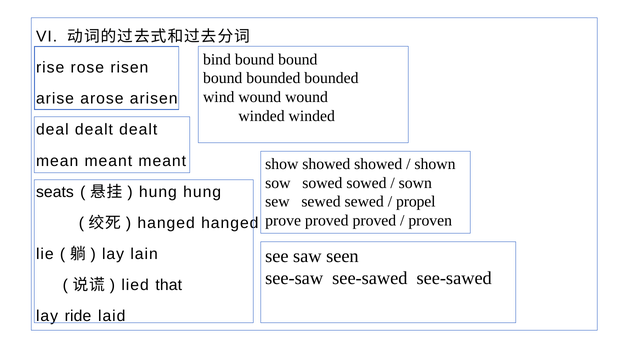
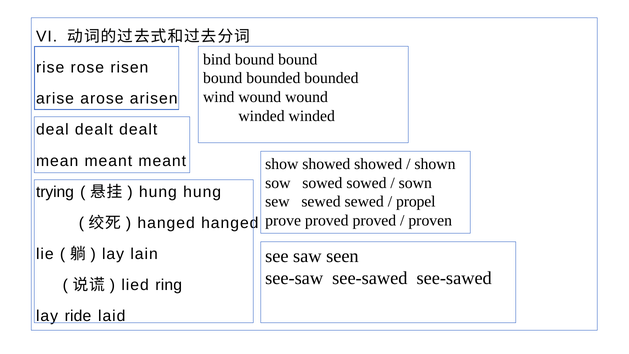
seats: seats -> trying (55, 192)
that: that -> ring (169, 285)
